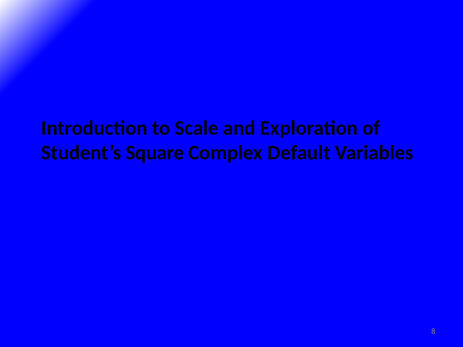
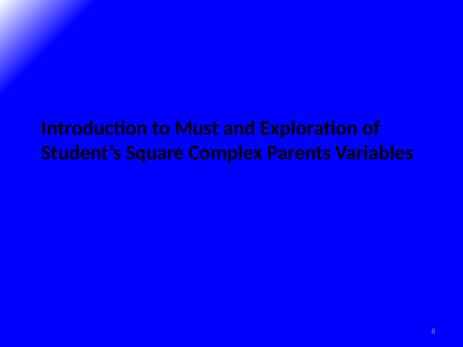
Scale: Scale -> Must (197, 128)
Default: Default -> Parents (299, 153)
